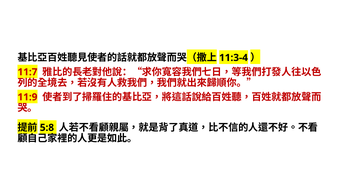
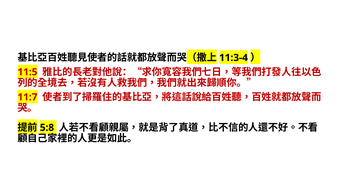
11:7: 11:7 -> 11:5 (27, 72)
11:9: 11:9 -> 11:7 (27, 97)
